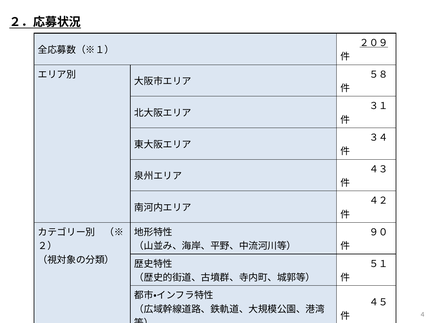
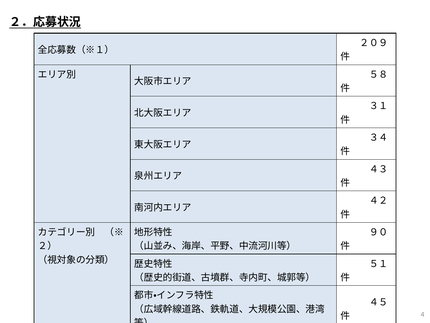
２０９ underline: present -> none (374, 43)
